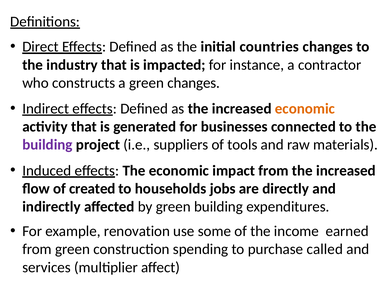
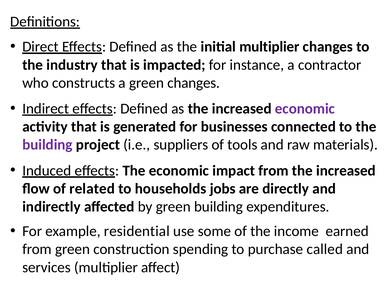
initial countries: countries -> multiplier (269, 47)
economic colour: orange -> purple (305, 108)
created: created -> related (92, 188)
renovation: renovation -> residential (137, 231)
